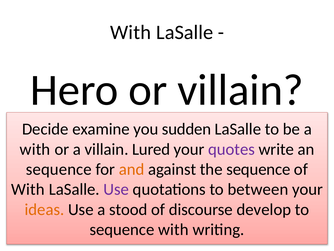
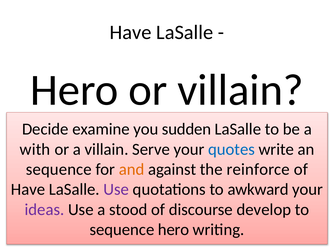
With: With -> Have (131, 32)
Lured: Lured -> Serve (151, 149)
quotes colour: purple -> blue (232, 149)
the sequence: sequence -> reinforce (258, 169)
With: With -> Have (28, 189)
between: between -> awkward (258, 189)
ideas colour: orange -> purple (44, 209)
sequence with: with -> hero (174, 229)
